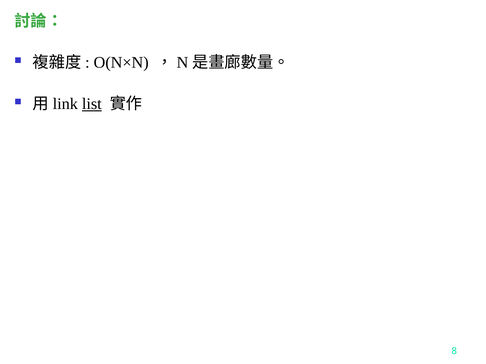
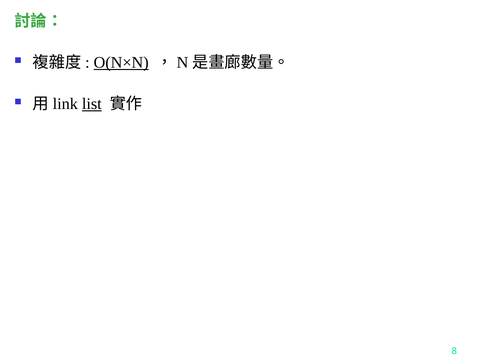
O(N×N underline: none -> present (121, 63)
